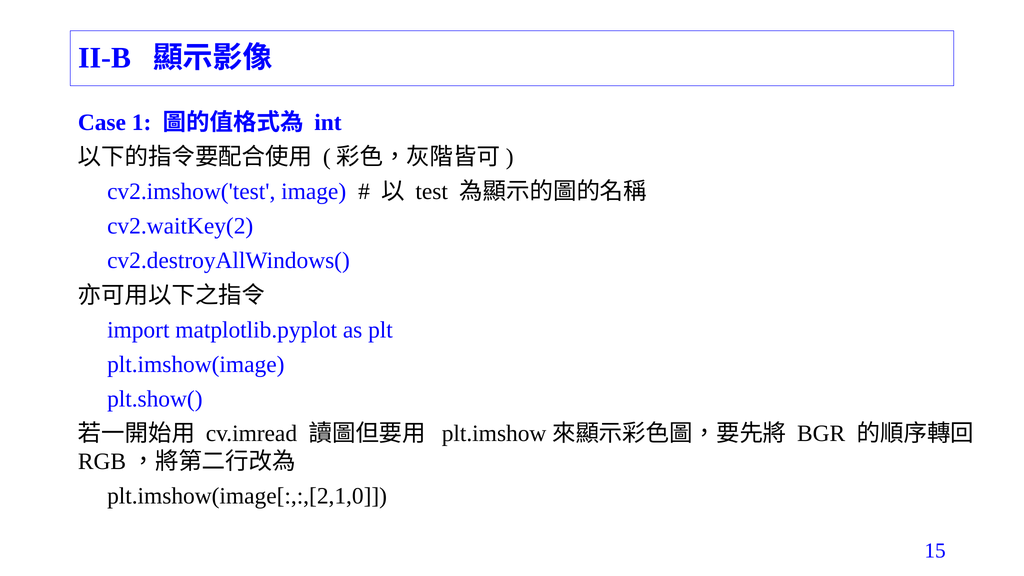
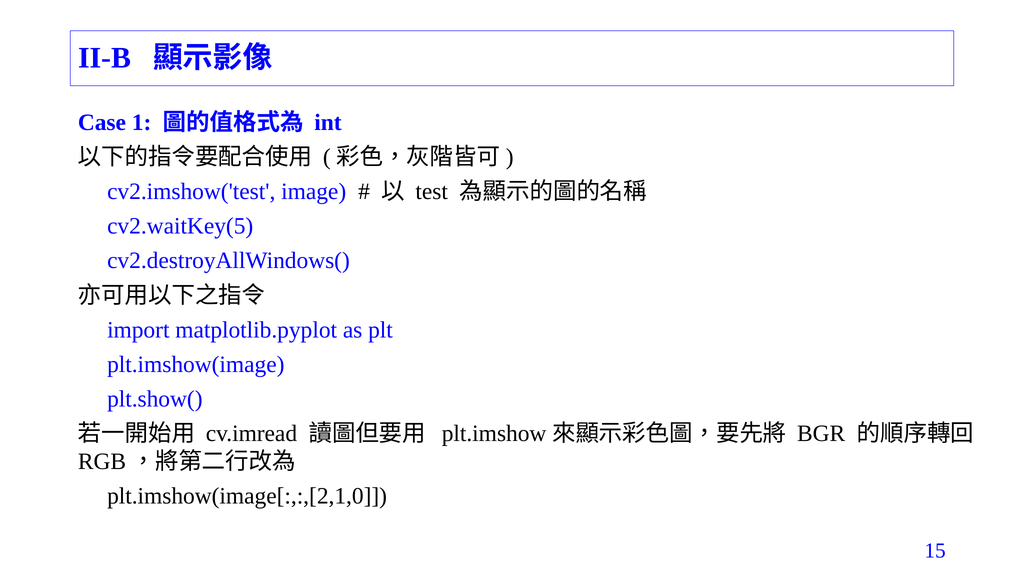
cv2.waitKey(2: cv2.waitKey(2 -> cv2.waitKey(5 (180, 226)
